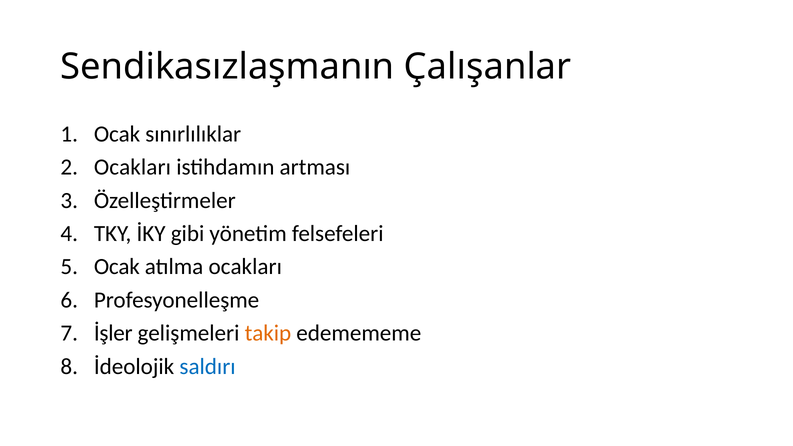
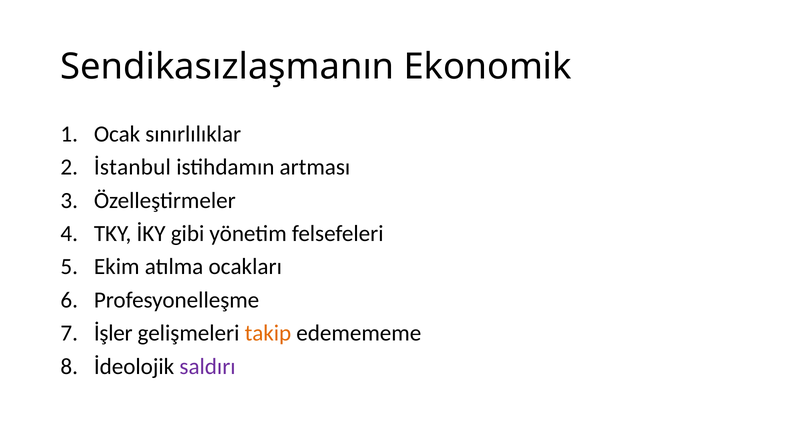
Çalışanlar: Çalışanlar -> Ekonomik (488, 67)
Ocakları: Ocakları -> İstanbul (132, 167)
Ocak: Ocak -> Ekim (117, 267)
saldırı colour: blue -> purple (208, 366)
